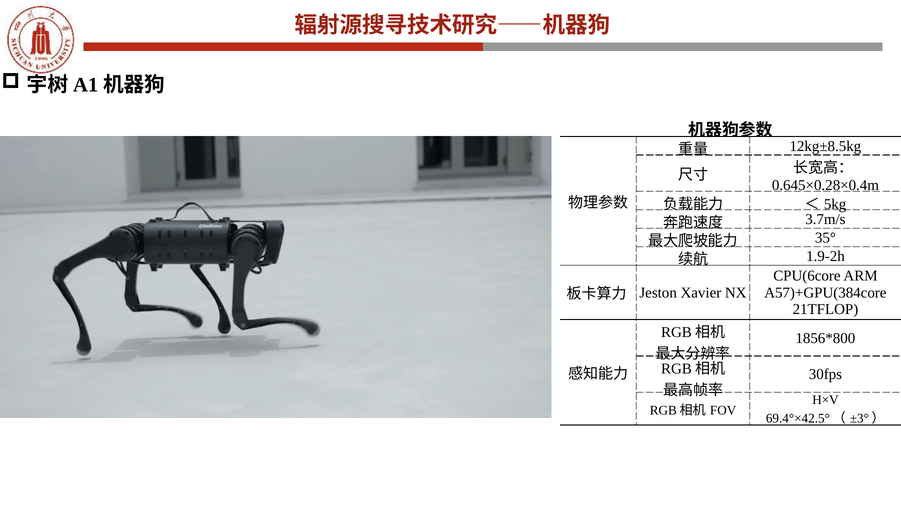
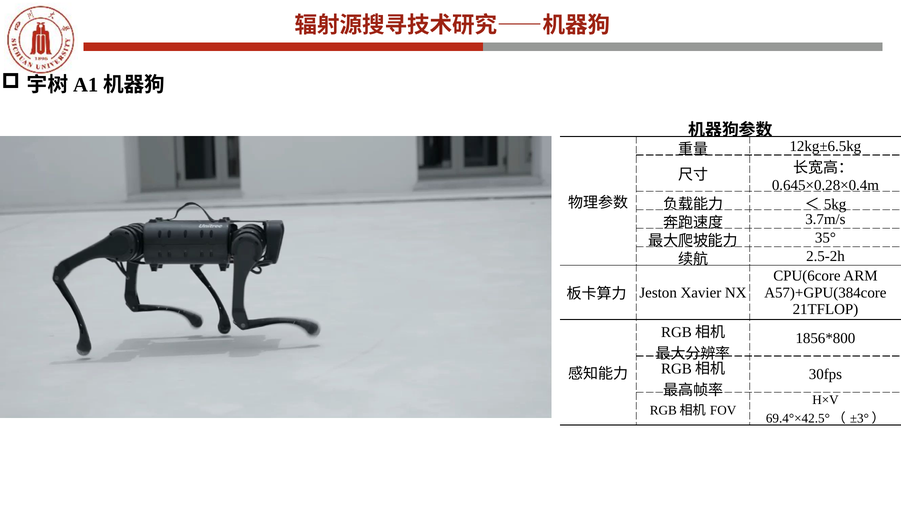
12kg±8.5kg: 12kg±8.5kg -> 12kg±6.5kg (825, 146)
1.9-2h: 1.9-2h -> 2.5-2h (825, 256)
